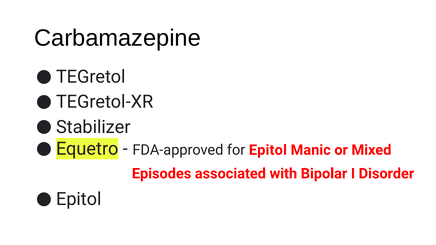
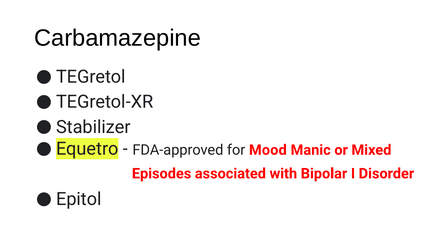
for Epitol: Epitol -> Mood (268, 150)
